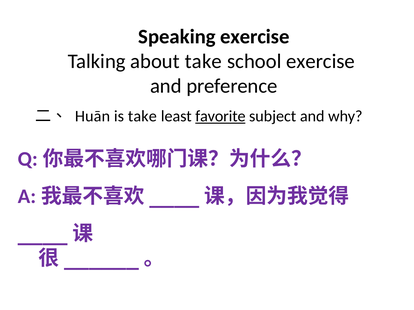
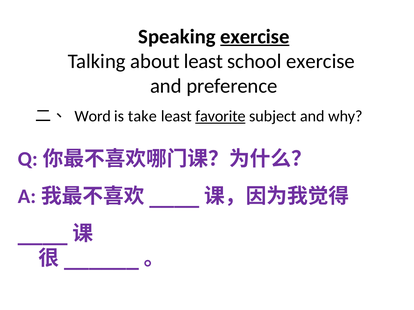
exercise underline: none -> present (255, 37)
about take: take -> least (204, 61)
Huān: Huān -> Word (93, 116)
